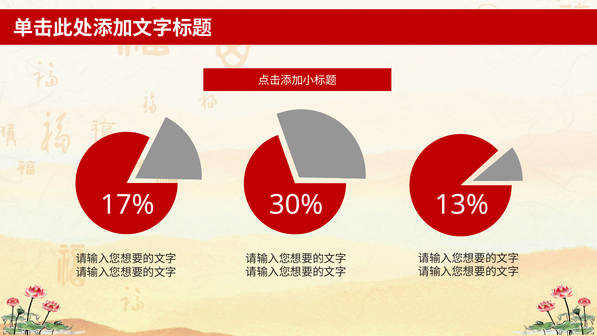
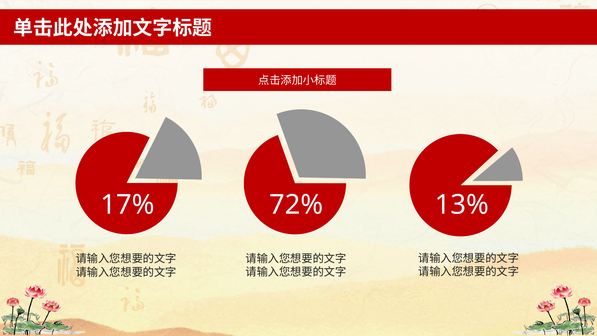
30%: 30% -> 72% (296, 205)
